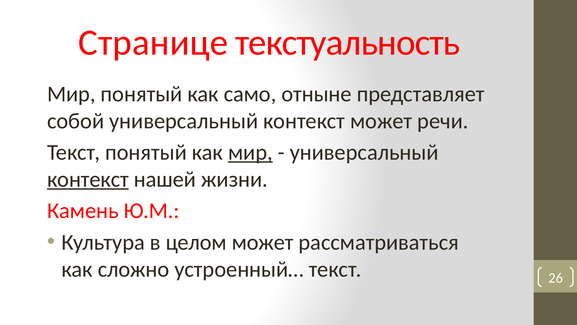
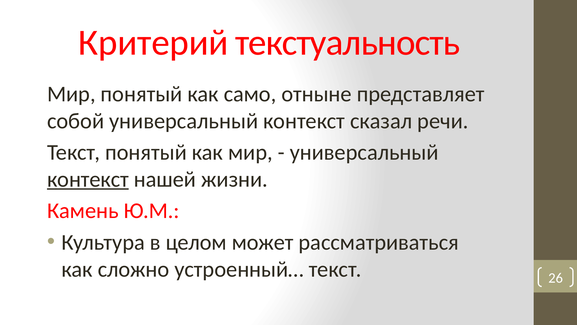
Странице: Странице -> Критерий (153, 43)
контекст может: может -> сказал (381, 121)
мир underline: present -> none (250, 152)
